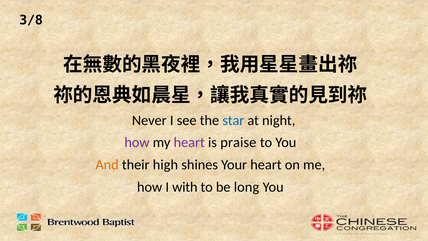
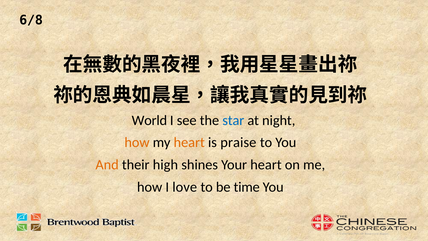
3/8: 3/8 -> 6/8 (31, 20)
Never: Never -> World (149, 120)
how colour: purple -> orange (137, 142)
heart colour: purple -> orange (189, 142)
with: with -> love (185, 187)
long: long -> time (247, 187)
